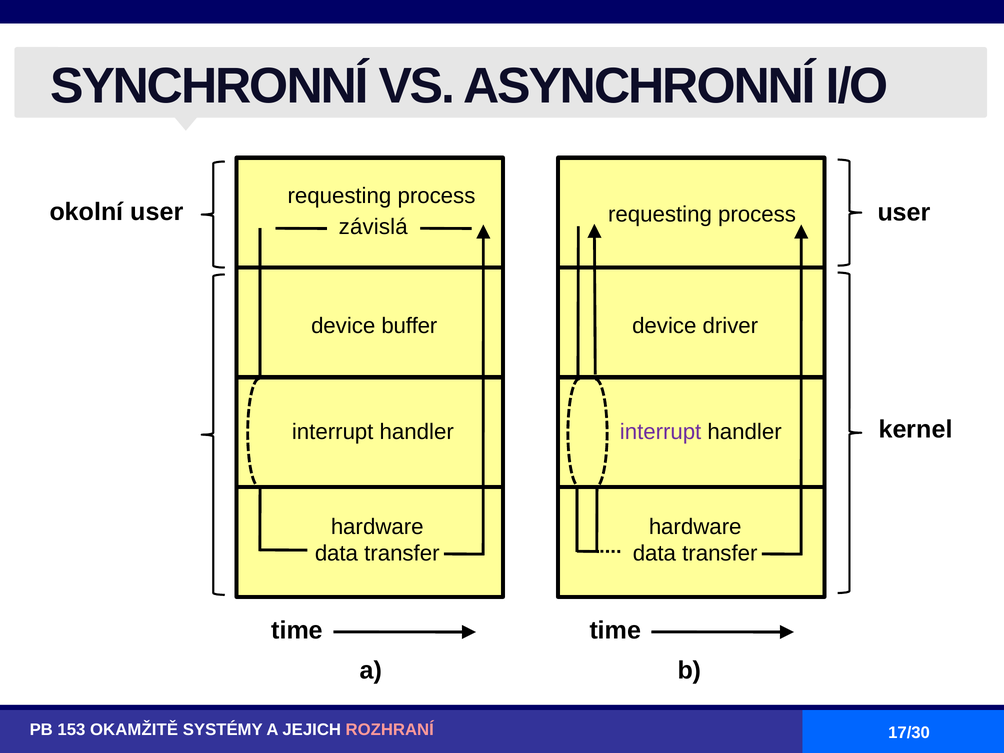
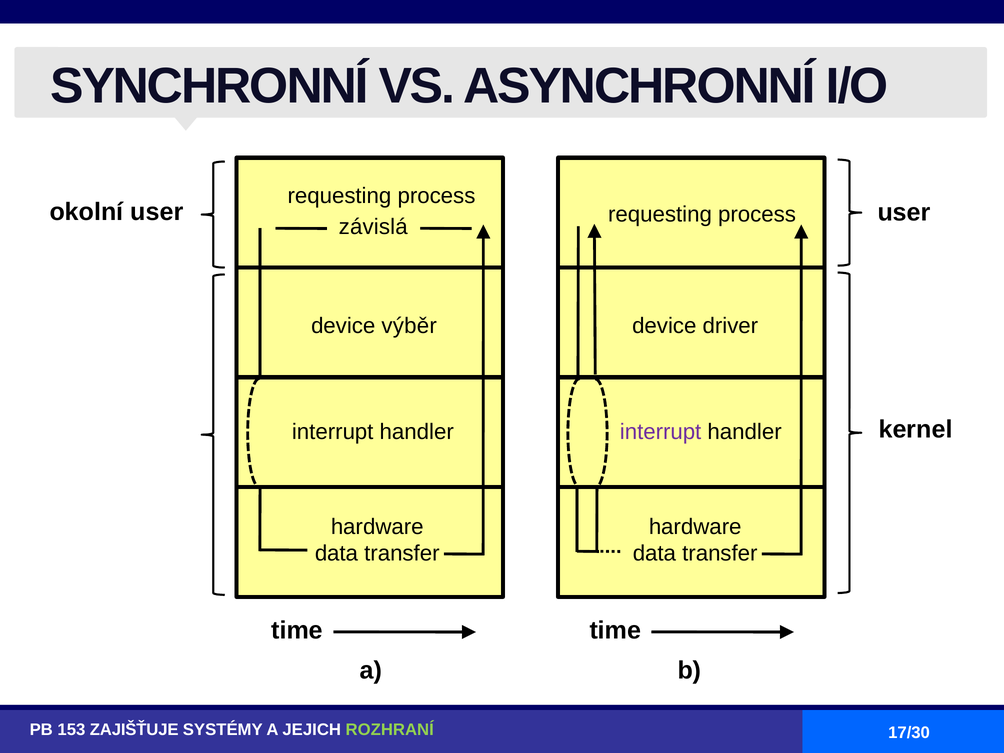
buffer: buffer -> výběr (409, 326)
OKAMŽITĚ: OKAMŽITĚ -> ZAJIŠŤUJE (134, 730)
ROZHRANÍ colour: pink -> light green (390, 730)
